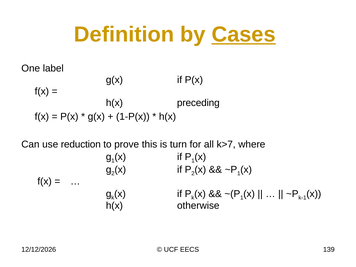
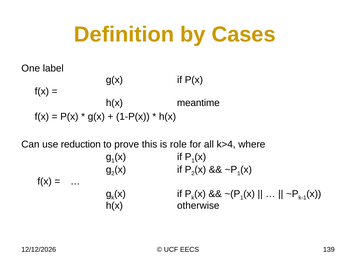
Cases underline: present -> none (244, 34)
preceding: preceding -> meantime (198, 103)
turn: turn -> role (178, 144)
k>7: k>7 -> k>4 (226, 144)
